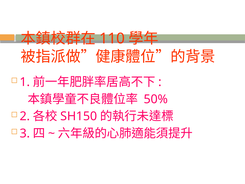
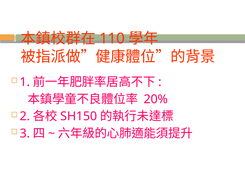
50%: 50% -> 20% (156, 99)
